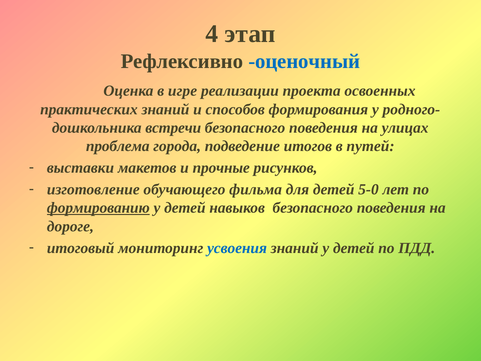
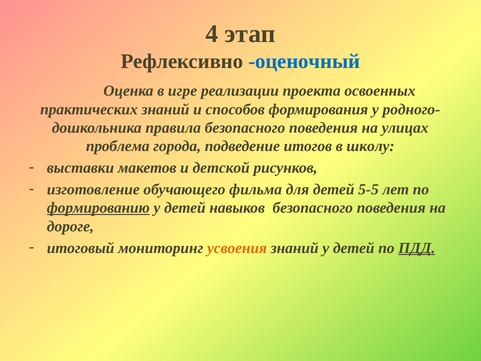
встречи: встречи -> правила (173, 128)
путей: путей -> школу (371, 146)
прочные: прочные -> детской (221, 168)
5-0: 5-0 -> 5-5 (368, 189)
усвоения colour: blue -> orange (237, 248)
ПДД underline: none -> present (417, 248)
